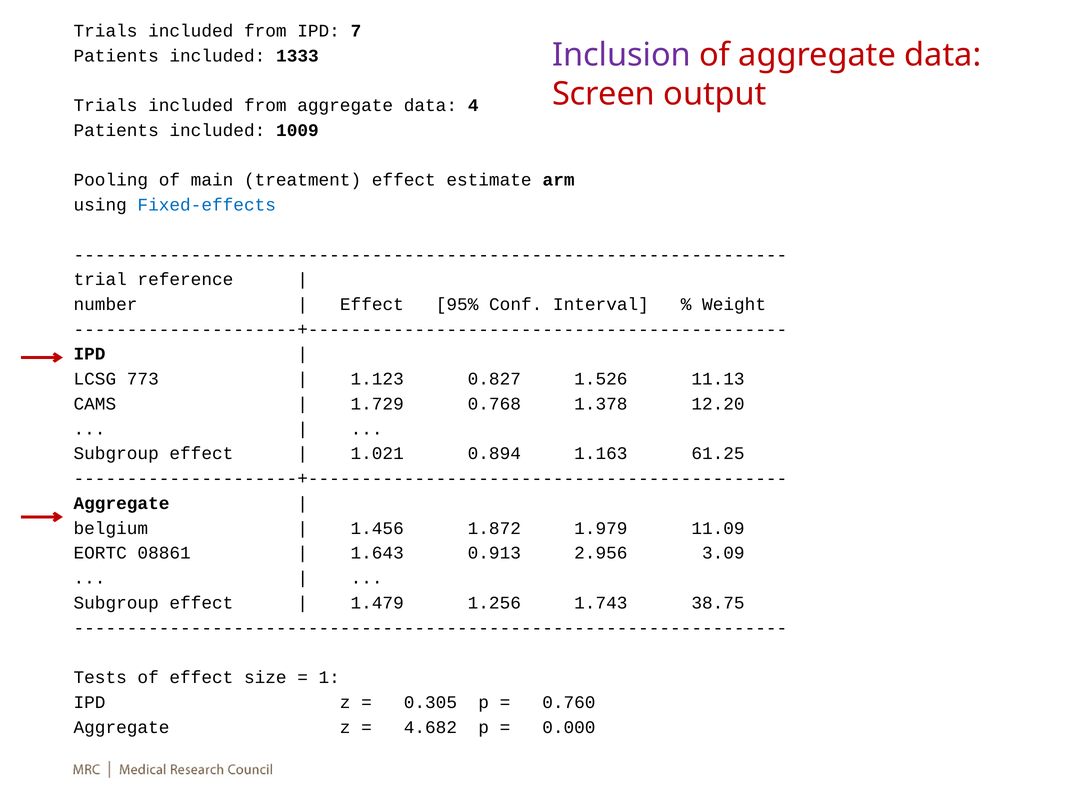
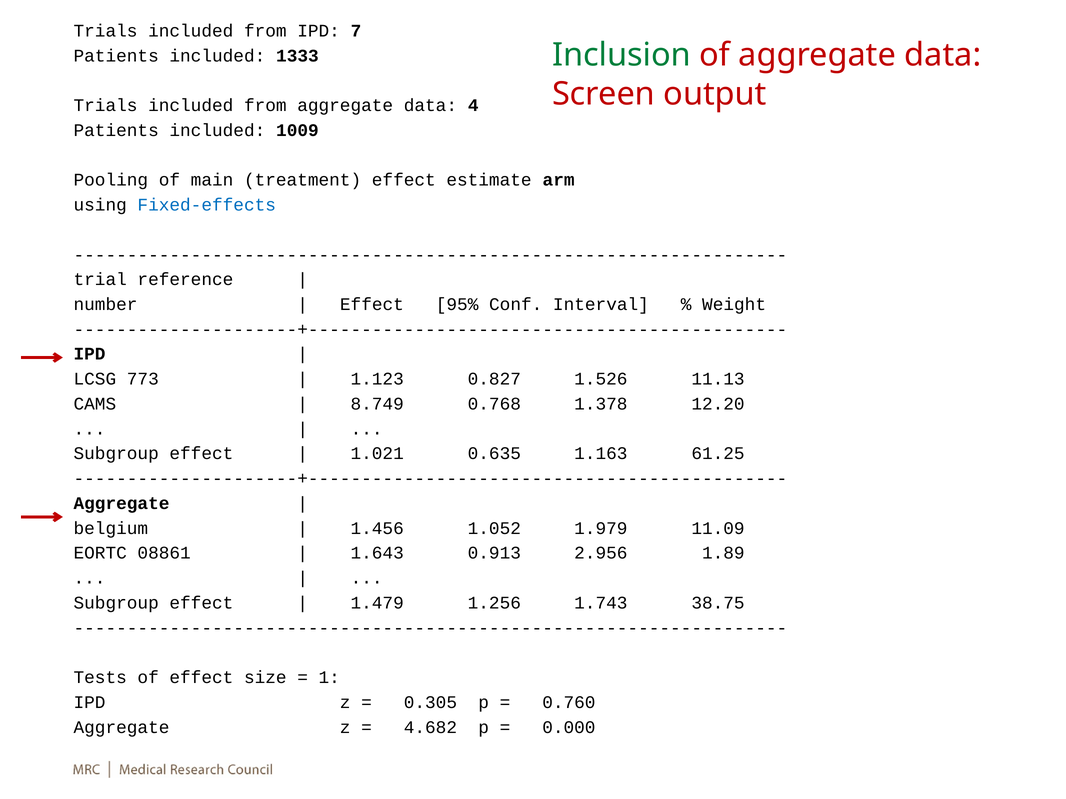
Inclusion colour: purple -> green (621, 55)
1.729: 1.729 -> 8.749 (377, 404)
0.894: 0.894 -> 0.635 (494, 454)
1.872: 1.872 -> 1.052 (494, 529)
3.09: 3.09 -> 1.89 (723, 553)
